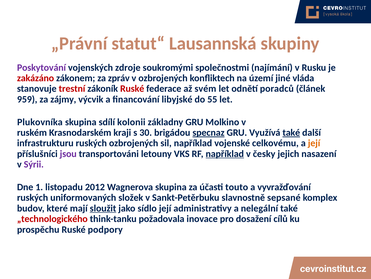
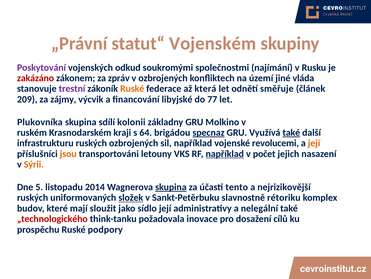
Lausannská: Lausannská -> Vojenském (213, 43)
zdroje: zdroje -> odkud (128, 67)
trestní colour: red -> purple (72, 89)
Ruské colour: red -> orange (132, 89)
svém: svém -> která (205, 89)
poradců: poradců -> směřuje (277, 89)
959: 959 -> 209 (27, 99)
55: 55 -> 77 (212, 99)
30: 30 -> 64 (146, 132)
celkovému: celkovému -> revolucemi (275, 143)
jsou colour: purple -> orange (68, 153)
česky: česky -> počet (264, 153)
Sýrii colour: purple -> orange (34, 164)
1: 1 -> 5 (39, 187)
2012: 2012 -> 2014 (95, 187)
skupina underline: none -> present (171, 187)
touto: touto -> tento (237, 187)
vyvražďování: vyvražďování -> nejrizikovější (284, 187)
složek underline: none -> present (131, 197)
sepsané: sepsané -> rétoriku (284, 197)
sloužit underline: present -> none (103, 208)
